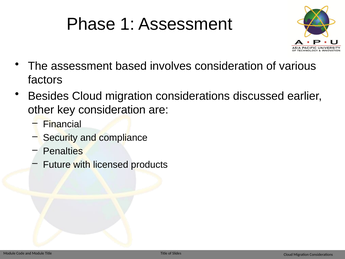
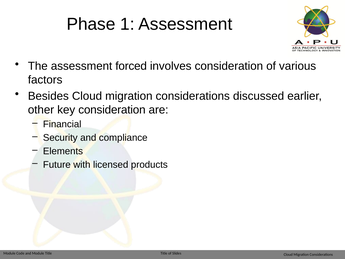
based: based -> forced (131, 66)
Penalties: Penalties -> Elements (63, 151)
